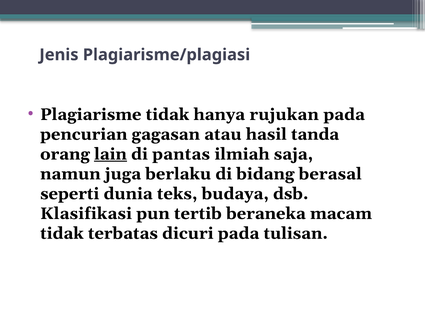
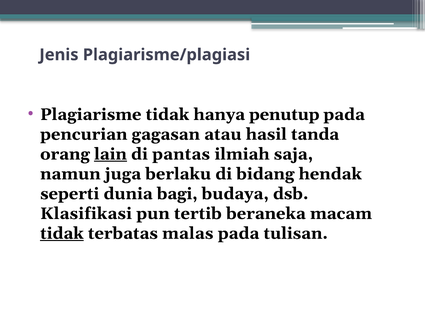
rujukan: rujukan -> penutup (284, 114)
berasal: berasal -> hendak (330, 174)
teks: teks -> bagi (177, 194)
tidak underline: none -> present (62, 233)
dicuri: dicuri -> malas (188, 233)
